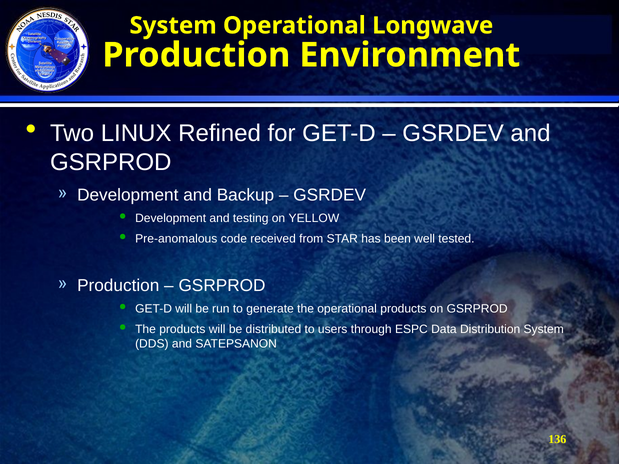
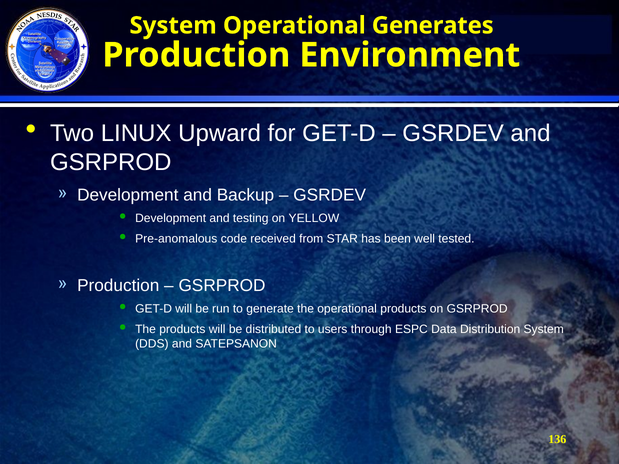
Longwave: Longwave -> Generates (433, 26)
Refined: Refined -> Upward (220, 133)
